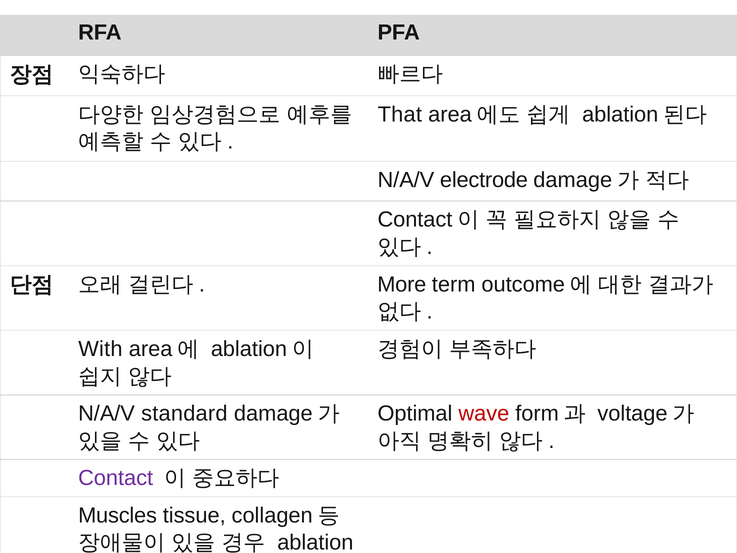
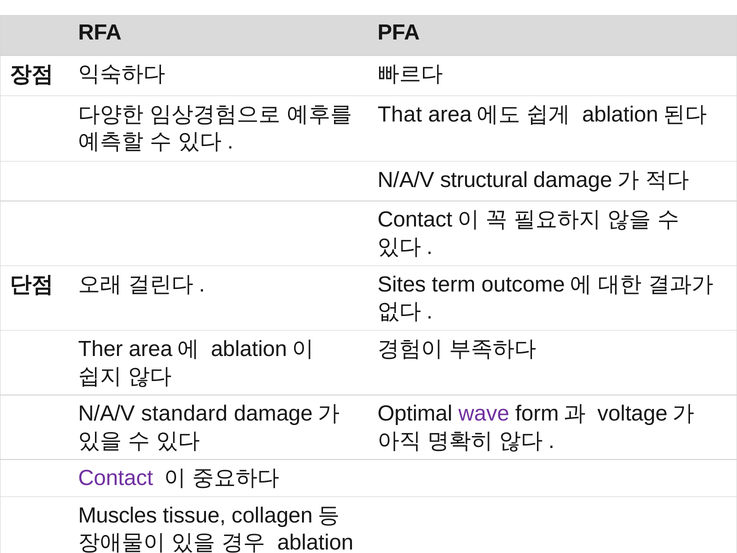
electrode: electrode -> structural (484, 180)
More: More -> Sites (402, 284)
With: With -> Ther (101, 349)
wave colour: red -> purple (484, 413)
